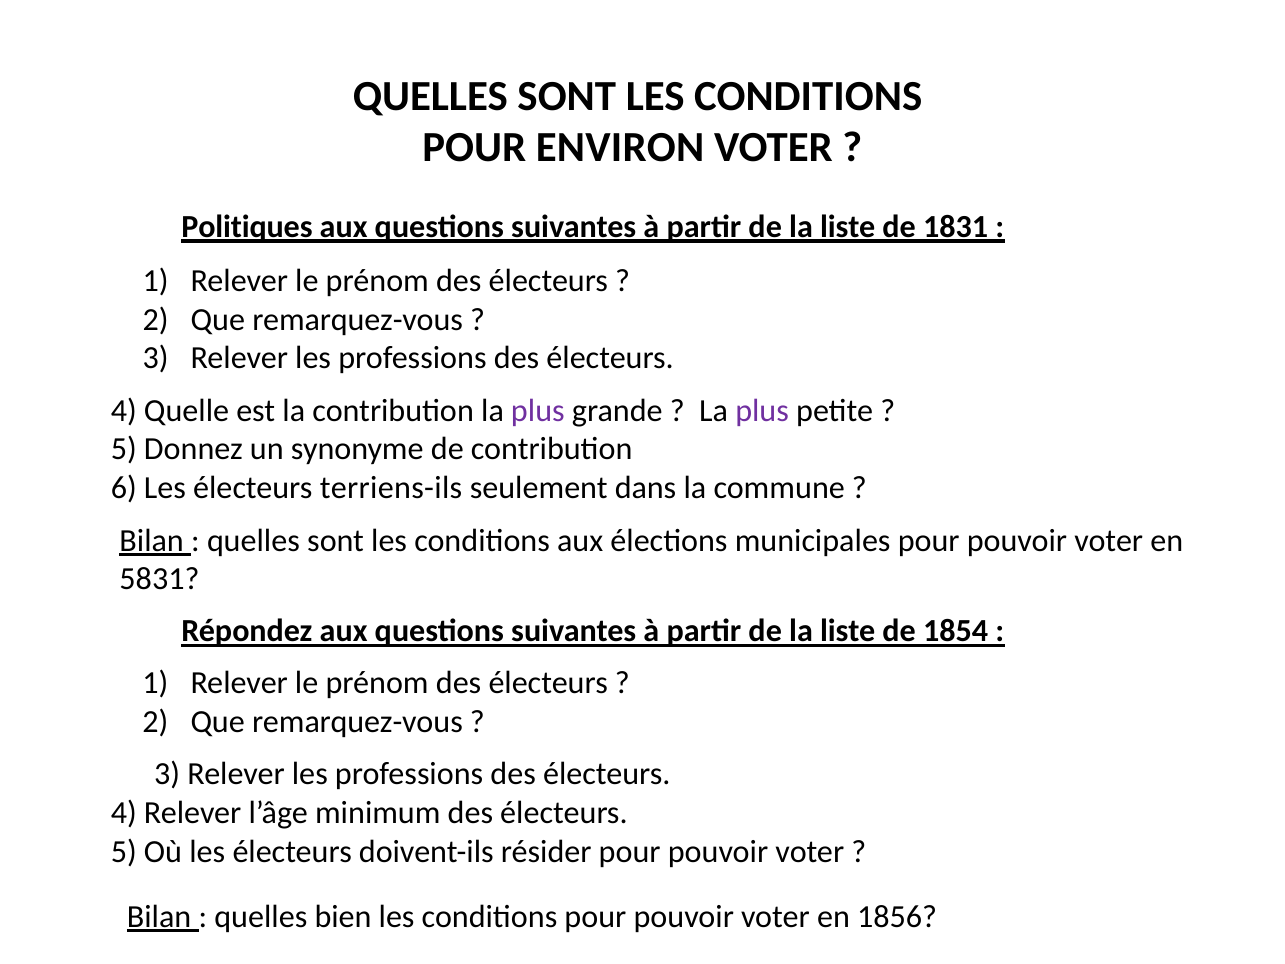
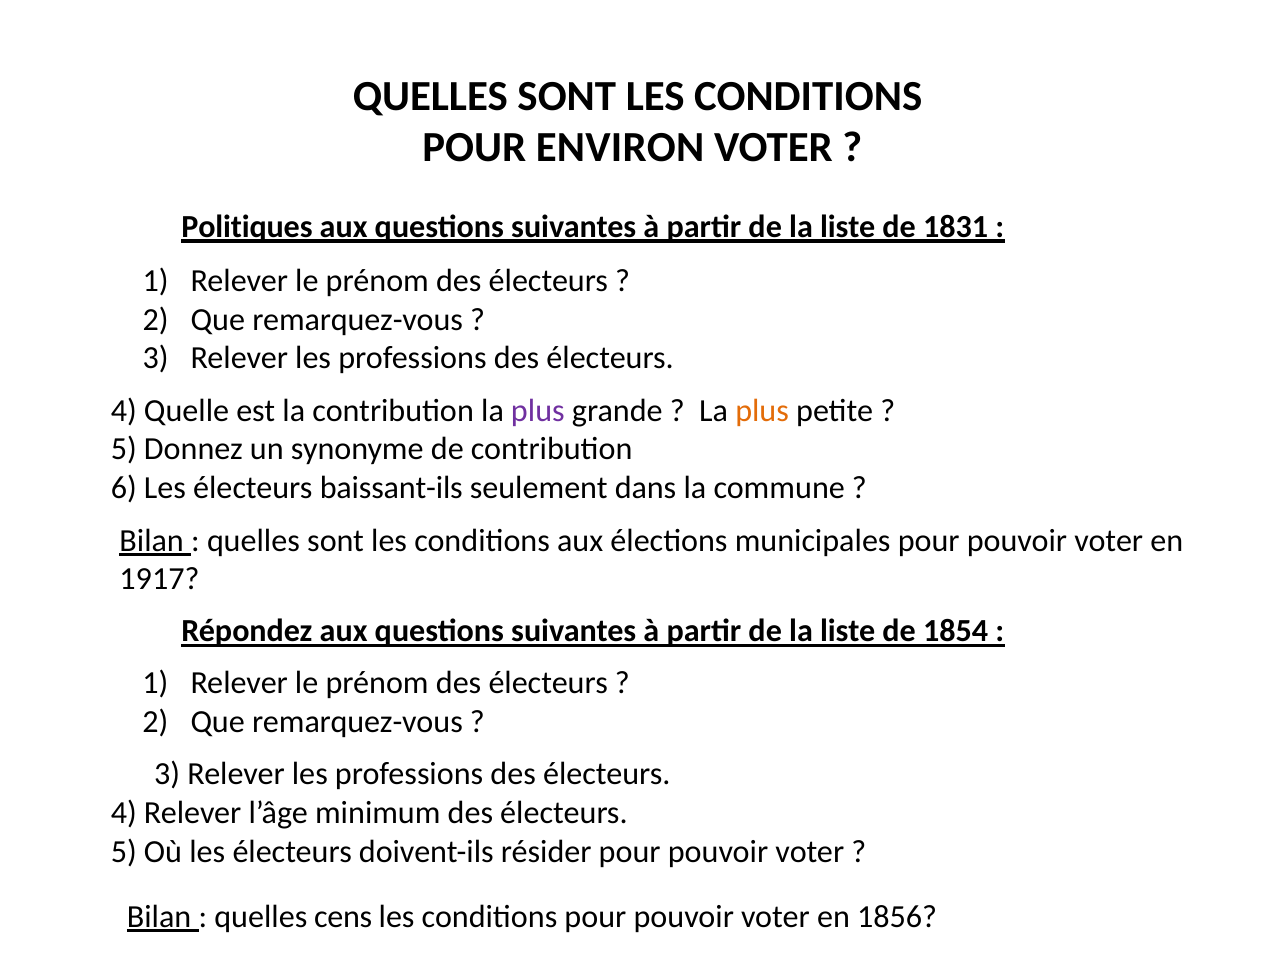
plus colour: purple -> orange (762, 411)
terriens-ils: terriens-ils -> baissant-ils (391, 488)
5831: 5831 -> 1917 (159, 579)
bien: bien -> cens (343, 917)
